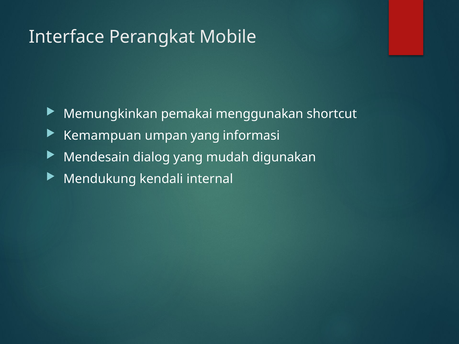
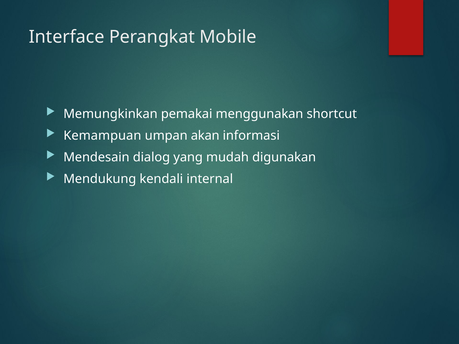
umpan yang: yang -> akan (205, 136)
